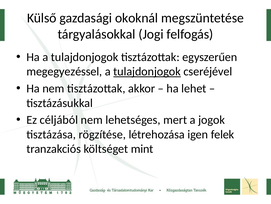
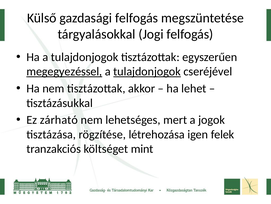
gazdasági okoknál: okoknál -> felfogás (137, 18)
megegyezéssel underline: none -> present (64, 71)
céljából: céljából -> zárható (59, 120)
